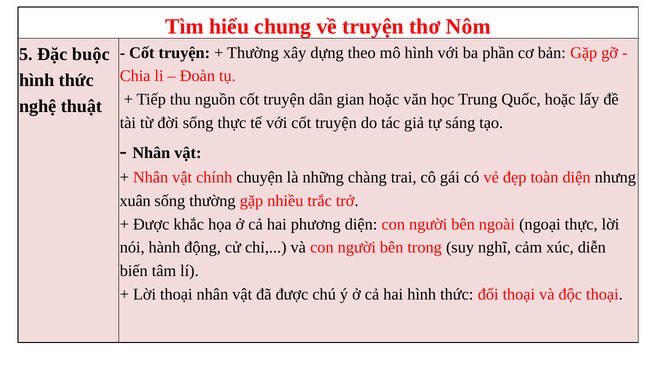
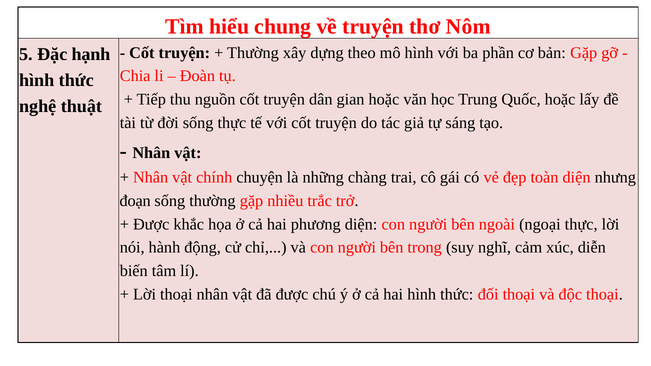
buộc: buộc -> hạnh (91, 54)
xuân: xuân -> đoạn (135, 201)
